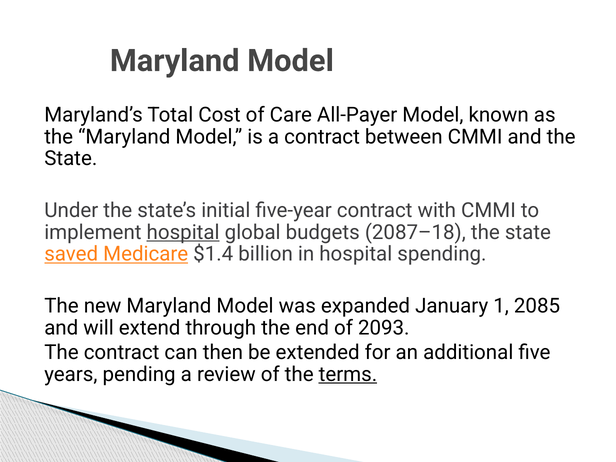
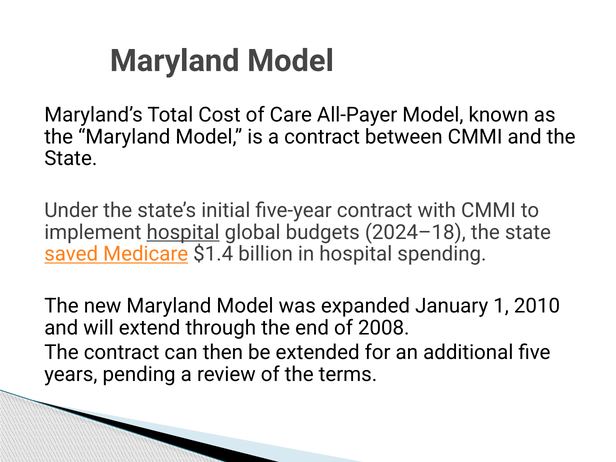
2087–18: 2087–18 -> 2024–18 (415, 232)
2085: 2085 -> 2010 (537, 306)
2093: 2093 -> 2008 (384, 328)
terms underline: present -> none (348, 374)
